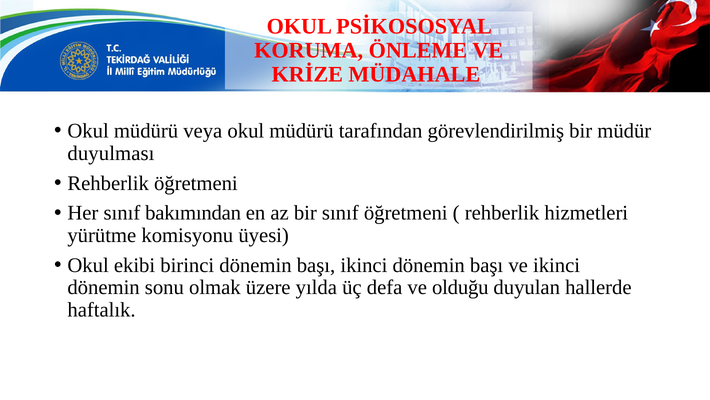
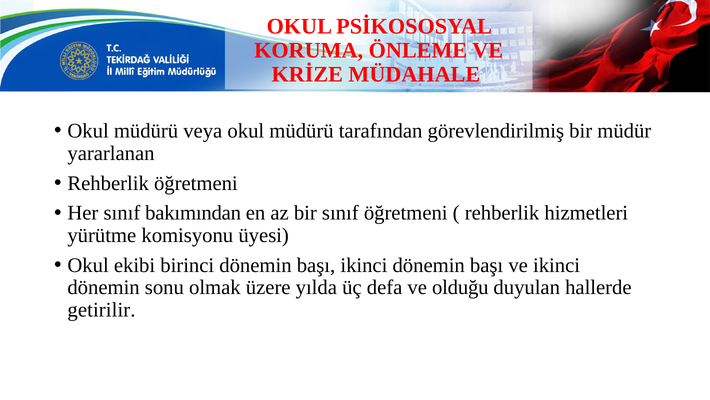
duyulması: duyulması -> yararlanan (111, 153)
haftalık: haftalık -> getirilir (101, 310)
